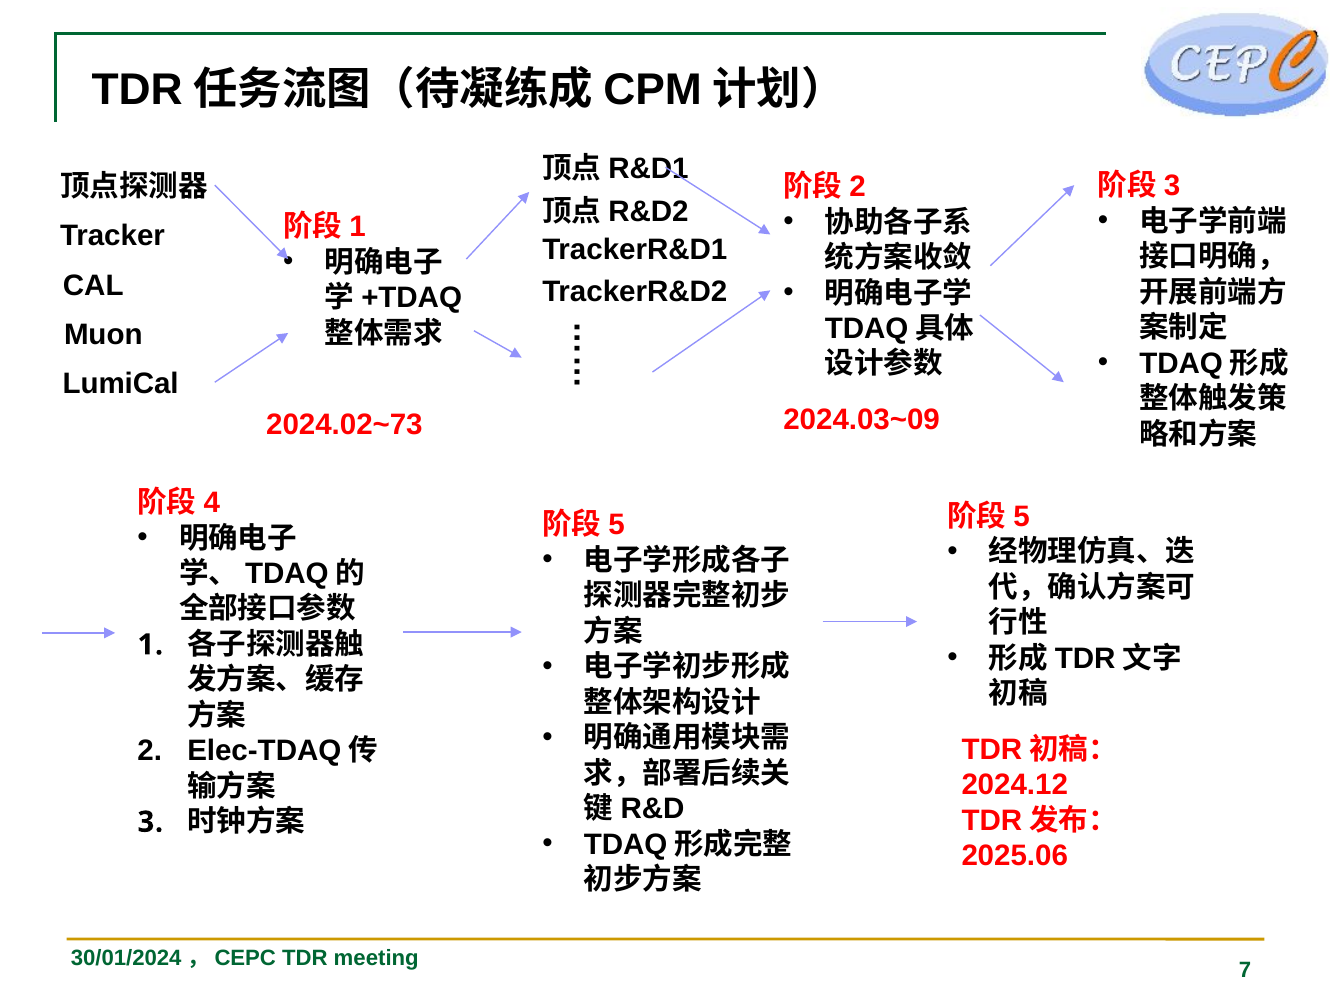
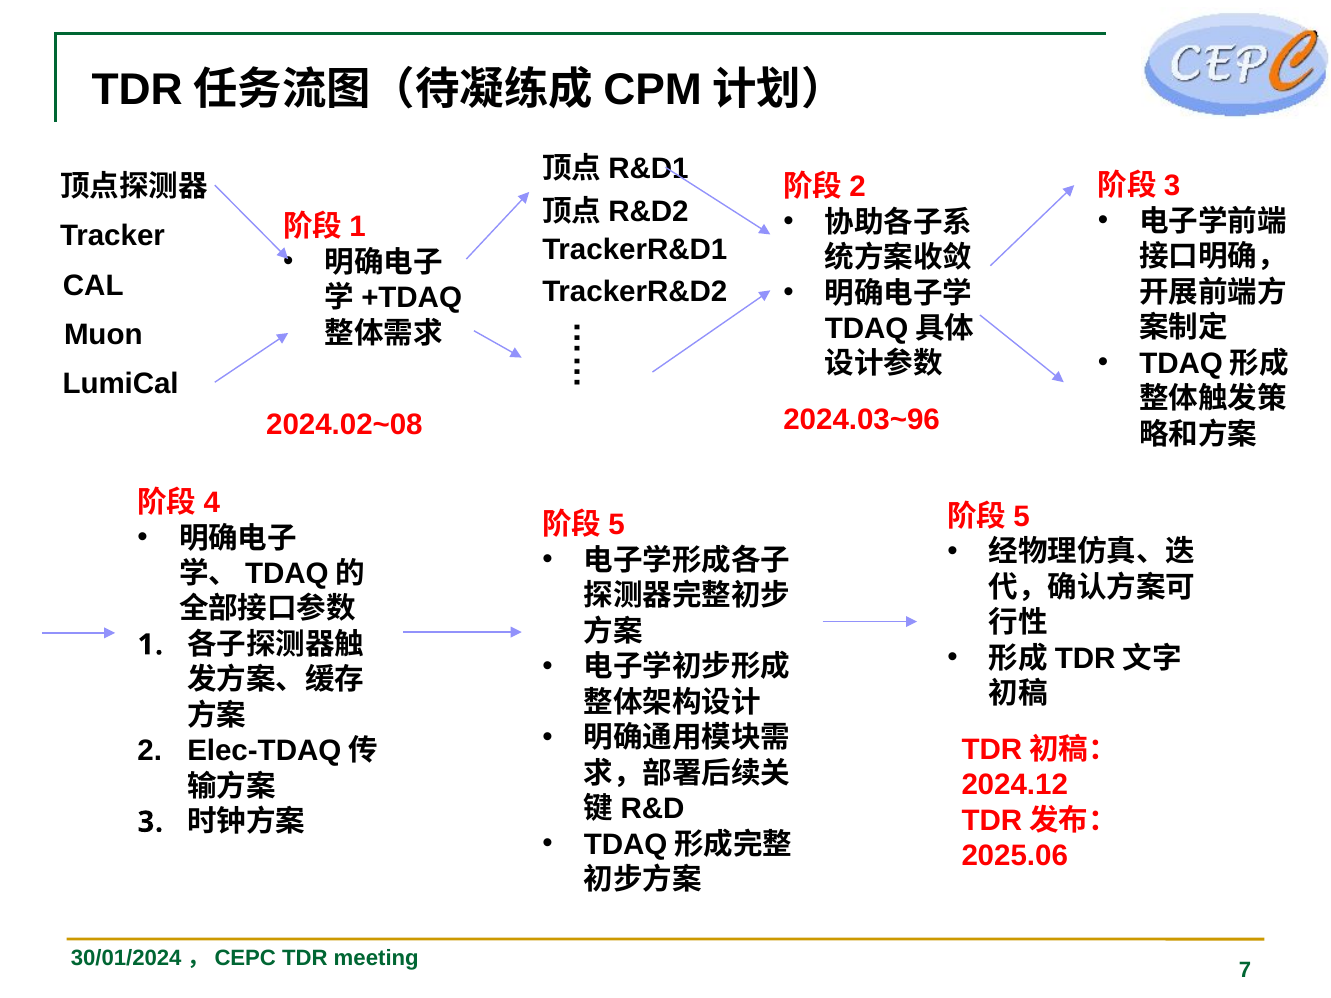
2024.03~09: 2024.03~09 -> 2024.03~96 (862, 420)
2024.02~73: 2024.02~73 -> 2024.02~08 (344, 424)
